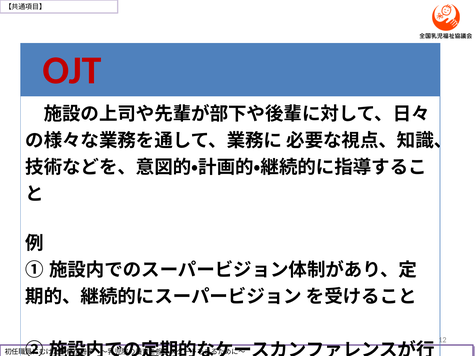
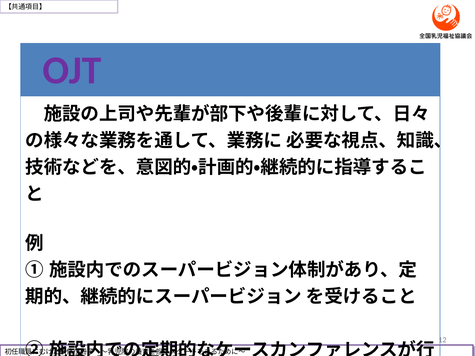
OJT colour: red -> purple (72, 70)
